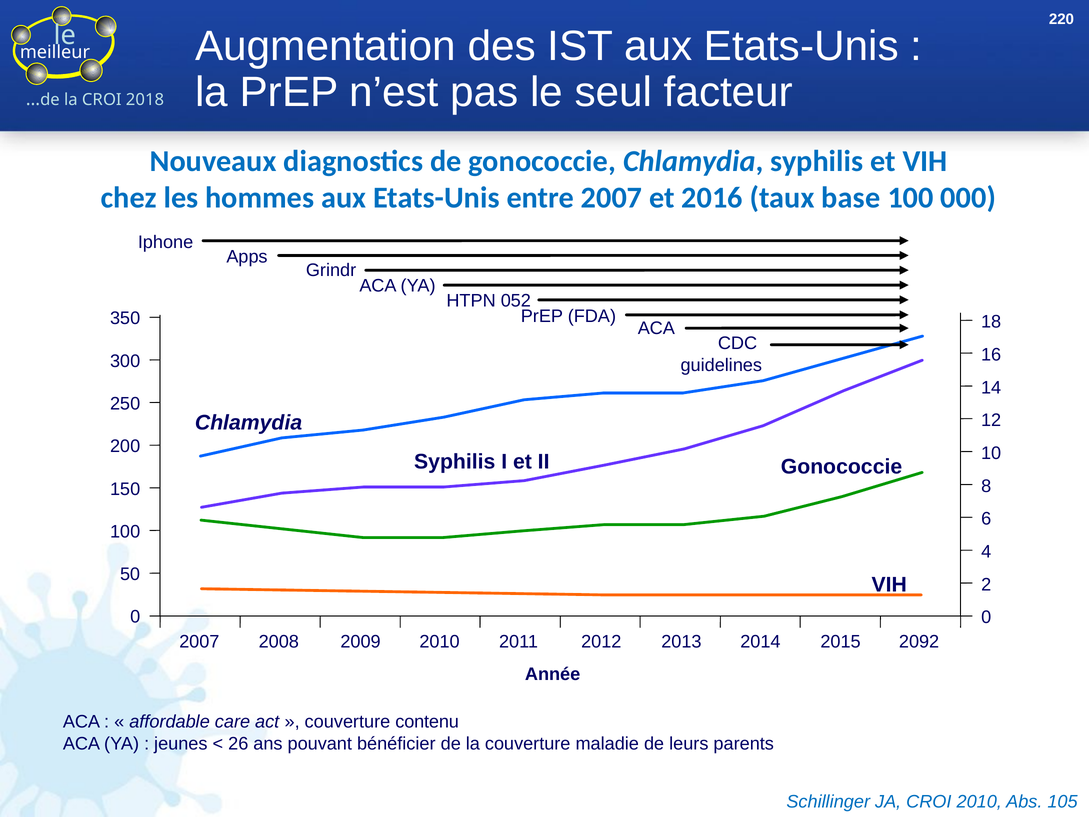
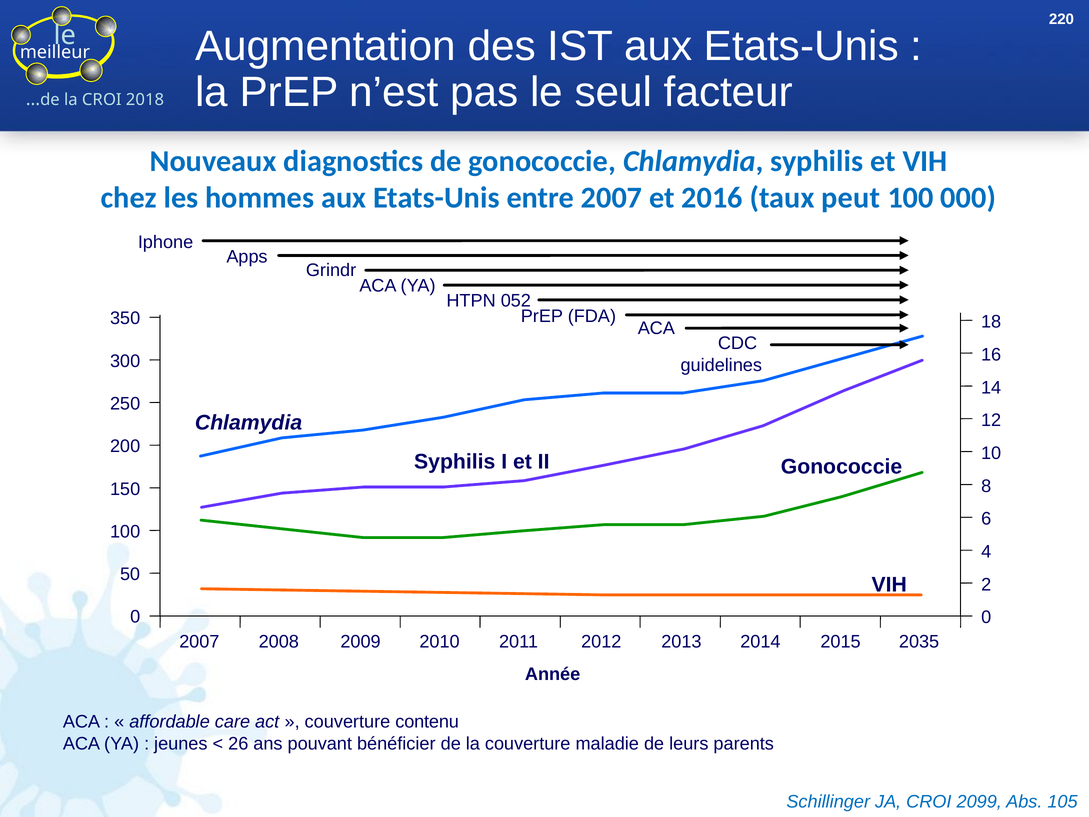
base: base -> peut (851, 198)
2092: 2092 -> 2035 (919, 642)
CROI 2010: 2010 -> 2099 (979, 802)
